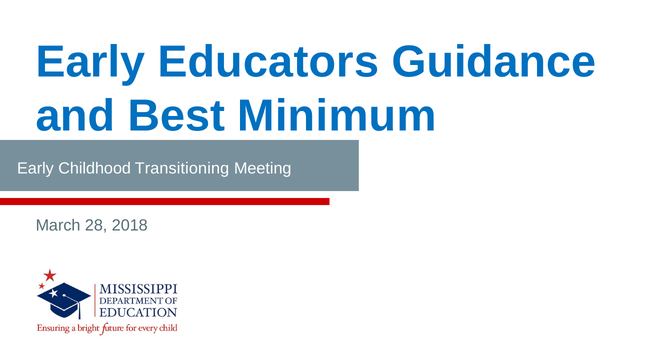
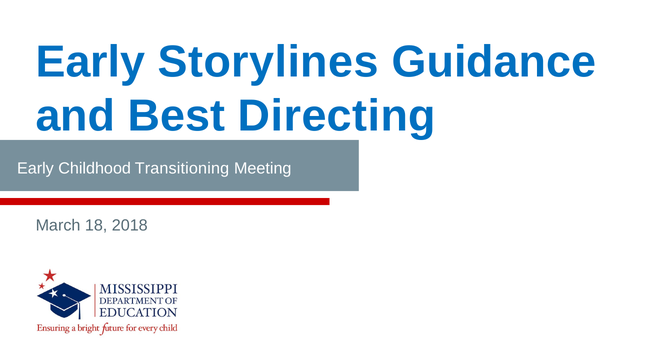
Educators: Educators -> Storylines (268, 62)
Minimum: Minimum -> Directing (337, 116)
28: 28 -> 18 (96, 226)
